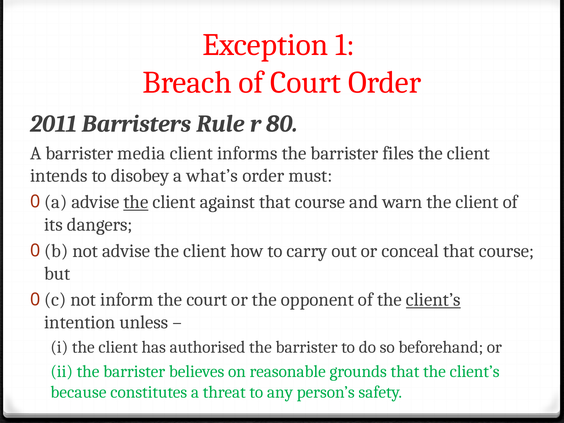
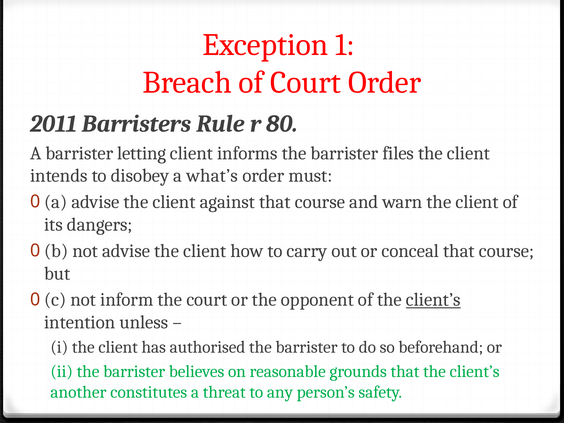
media: media -> letting (142, 153)
the underline: present -> none (136, 202)
because: because -> another (78, 392)
